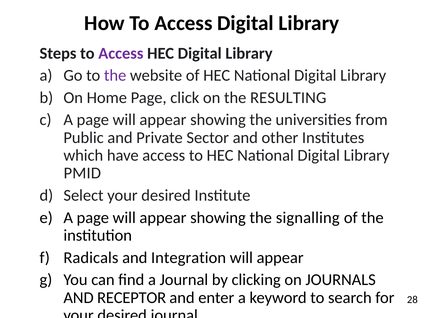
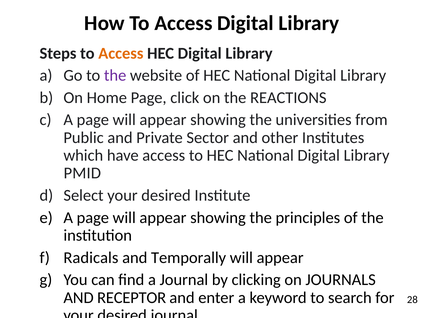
Access colour: purple -> orange (121, 53)
RESULTING: RESULTING -> REACTIONS (288, 98)
signalling: signalling -> principles (308, 218)
Integration: Integration -> Temporally (189, 258)
